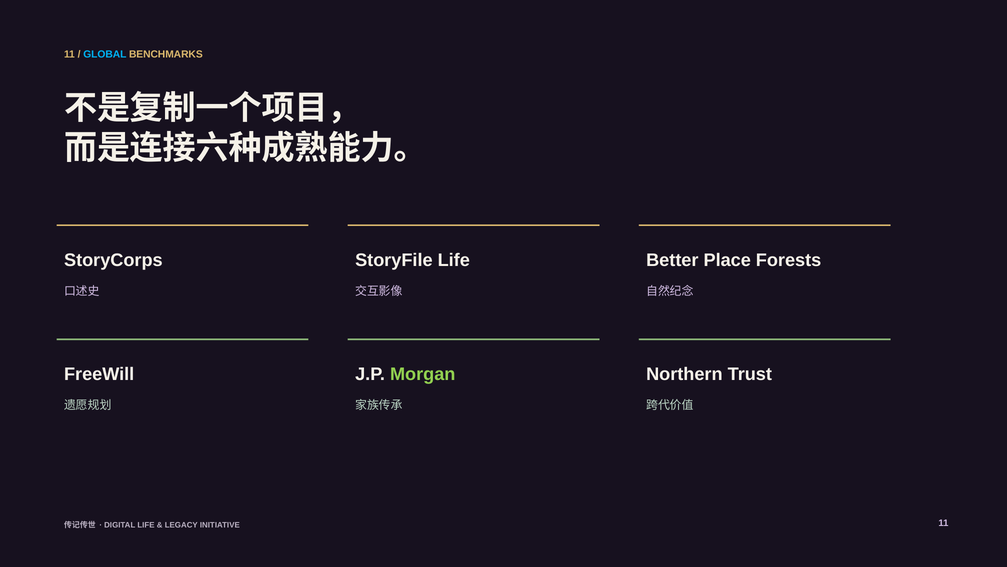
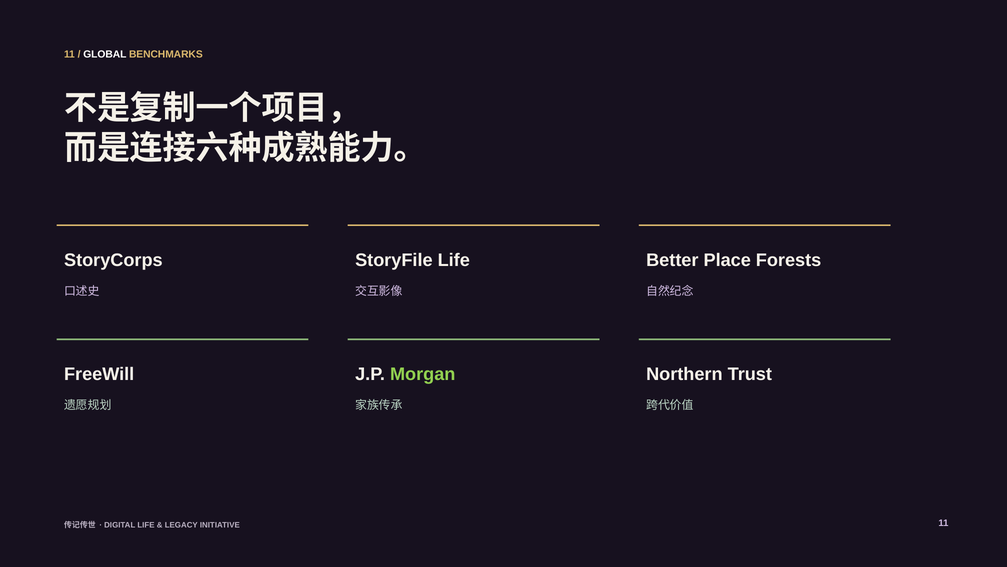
GLOBAL colour: light blue -> white (105, 54)
